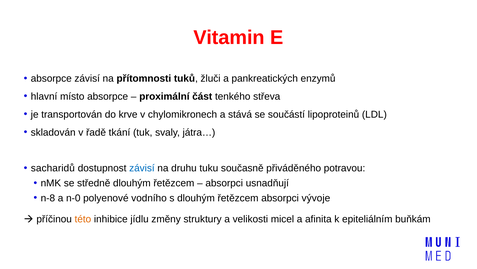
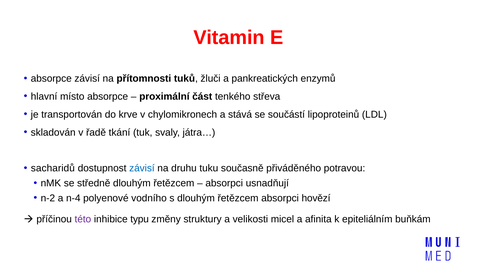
n-8: n-8 -> n-2 (48, 198)
n-0: n-0 -> n-4 (73, 198)
vývoje: vývoje -> hovězí (316, 198)
této colour: orange -> purple (83, 219)
jídlu: jídlu -> typu (140, 219)
